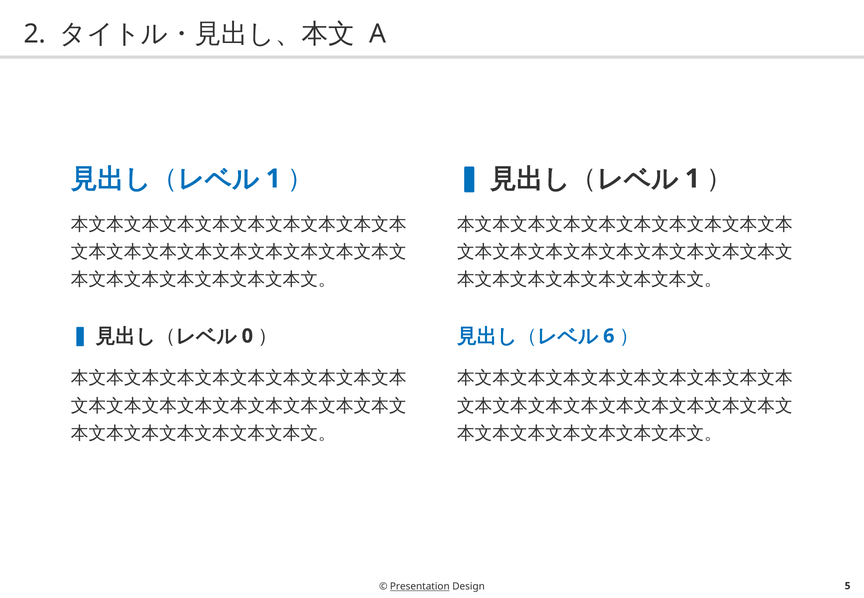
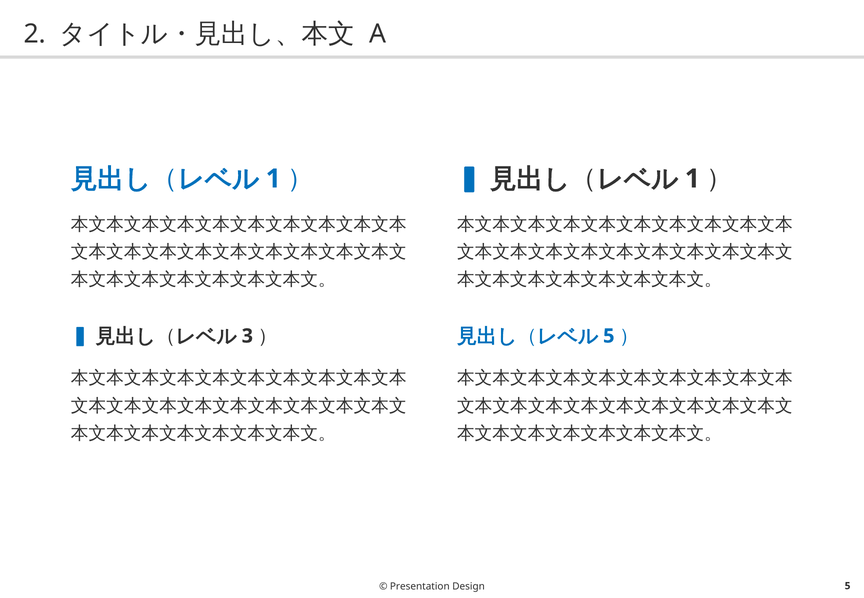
0: 0 -> 3 (247, 336)
6: 6 -> 5 (609, 336)
Presentation underline: present -> none (420, 586)
